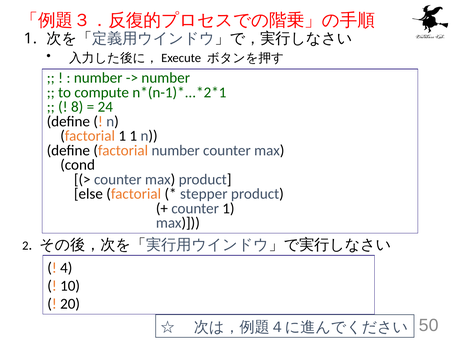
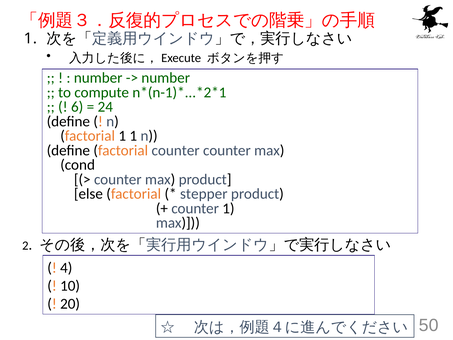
8: 8 -> 6 (77, 107)
factorial number: number -> counter (176, 150)
